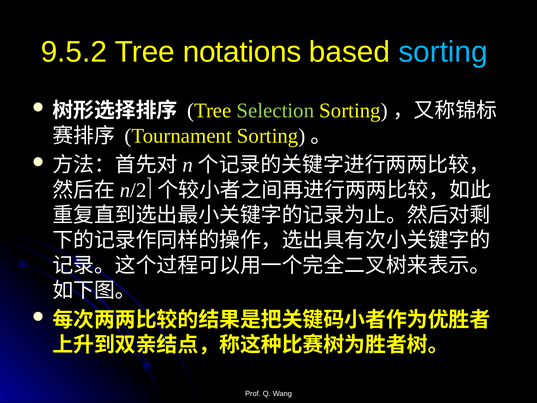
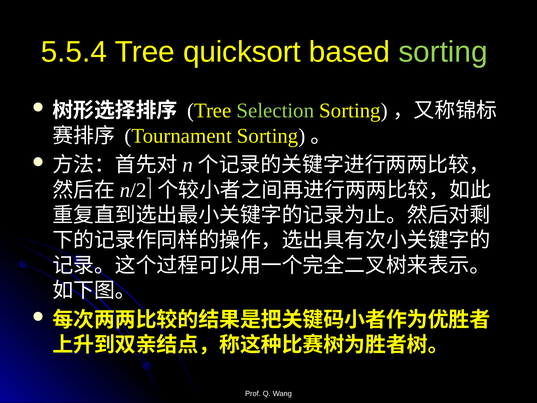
9.5.2: 9.5.2 -> 5.5.4 (74, 52)
notations: notations -> quicksort (242, 52)
sorting colour: light blue -> light green (443, 52)
